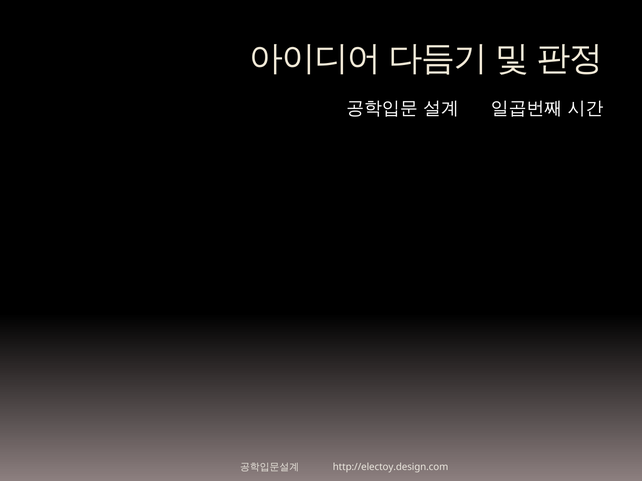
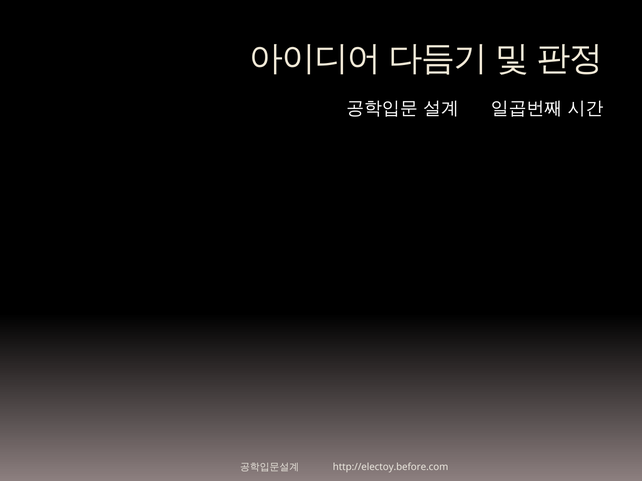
http://electoy.design.com: http://electoy.design.com -> http://electoy.before.com (391, 468)
